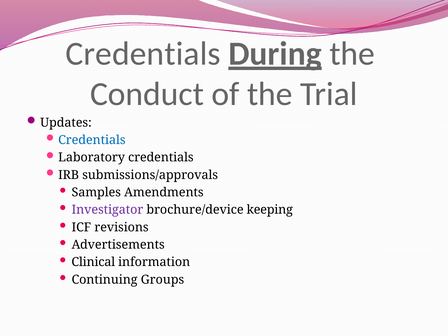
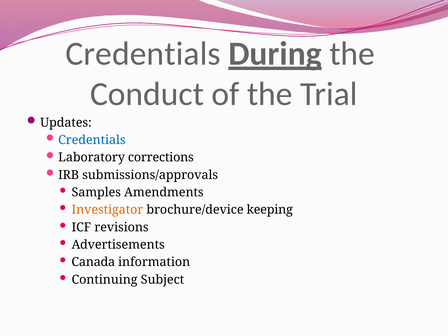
Laboratory credentials: credentials -> corrections (161, 157)
Investigator colour: purple -> orange (107, 210)
Clinical: Clinical -> Canada (93, 262)
Groups: Groups -> Subject (163, 280)
